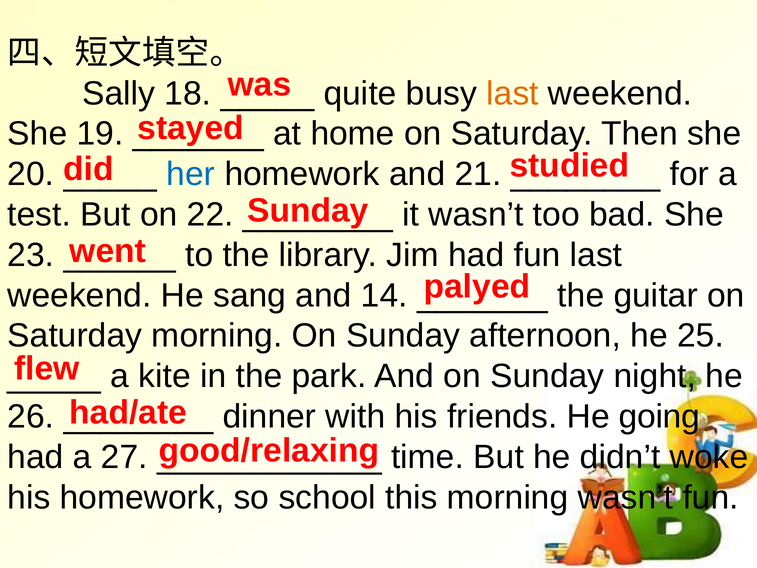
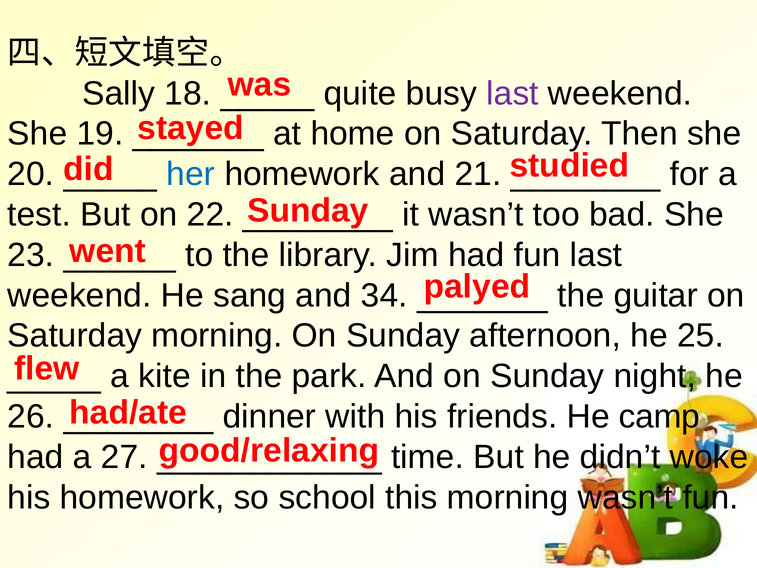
last colour: orange -> purple (512, 93)
14: 14 -> 34 (384, 295)
going: going -> camp (659, 416)
